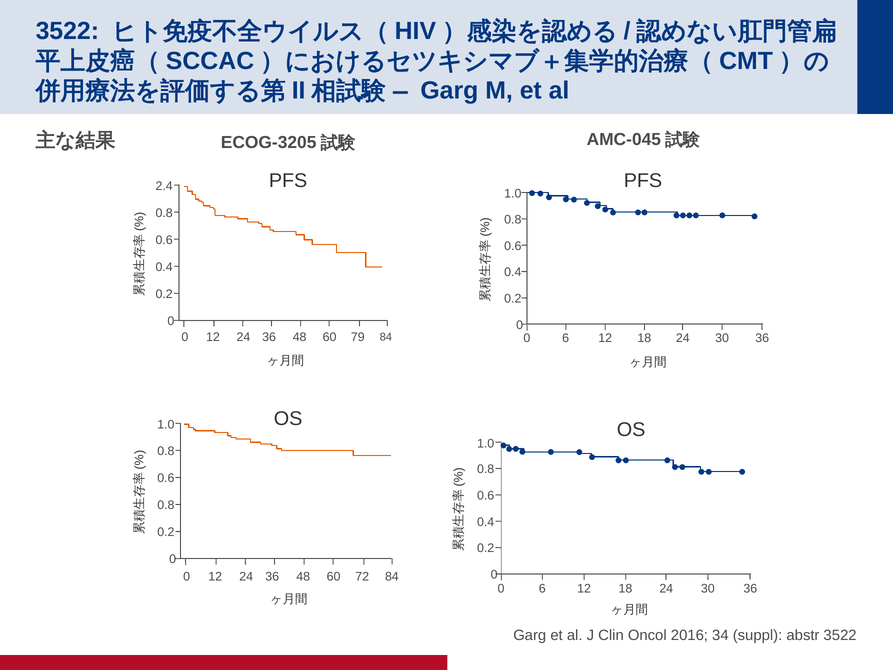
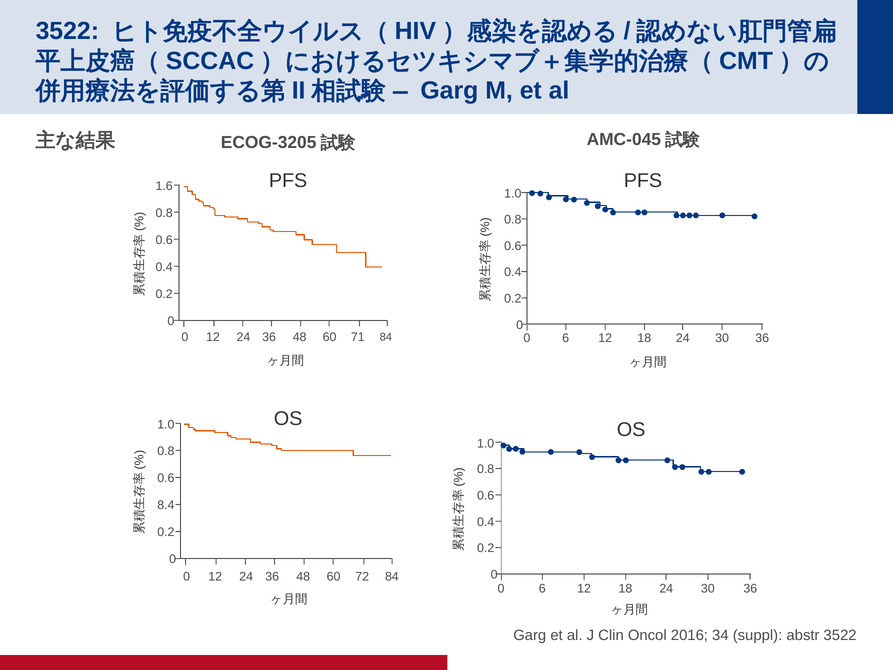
2.4: 2.4 -> 1.6 (164, 186)
79: 79 -> 71 (358, 337)
0.8: 0.8 -> 8.4 (166, 505)
